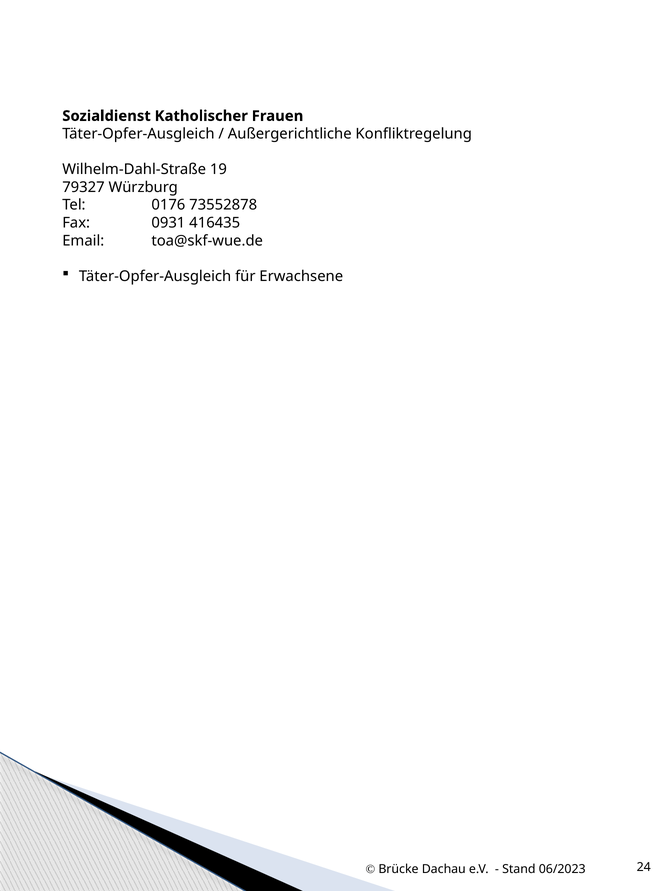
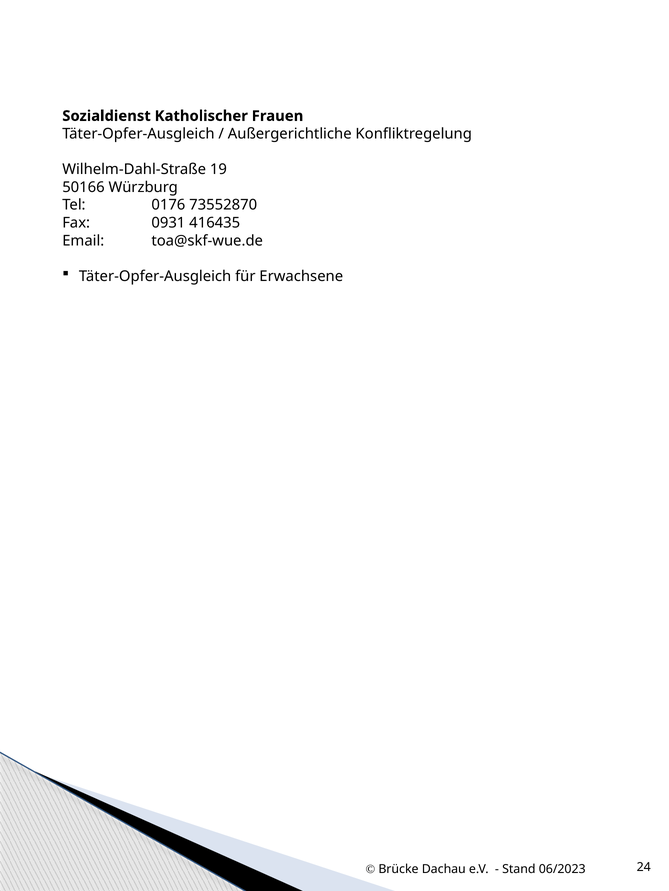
79327: 79327 -> 50166 (83, 187)
73552878: 73552878 -> 73552870 (223, 205)
